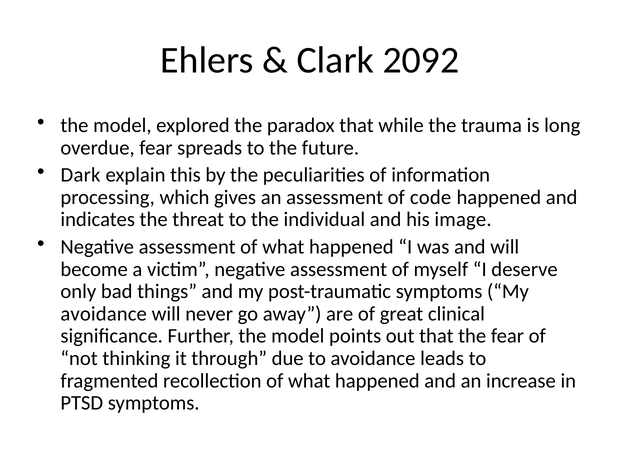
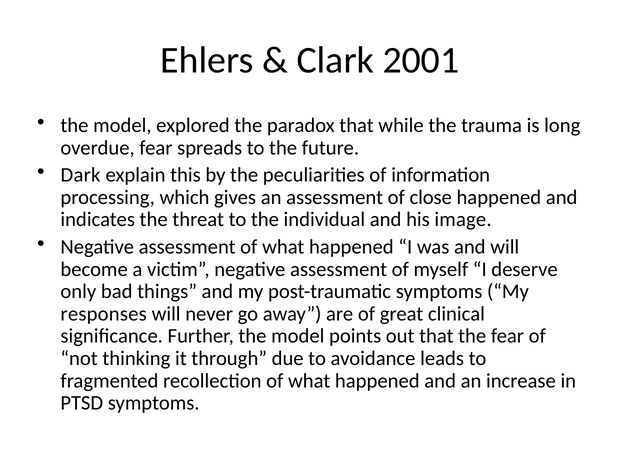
2092: 2092 -> 2001 (421, 60)
code: code -> close (431, 197)
avoidance: avoidance -> responses (104, 314)
